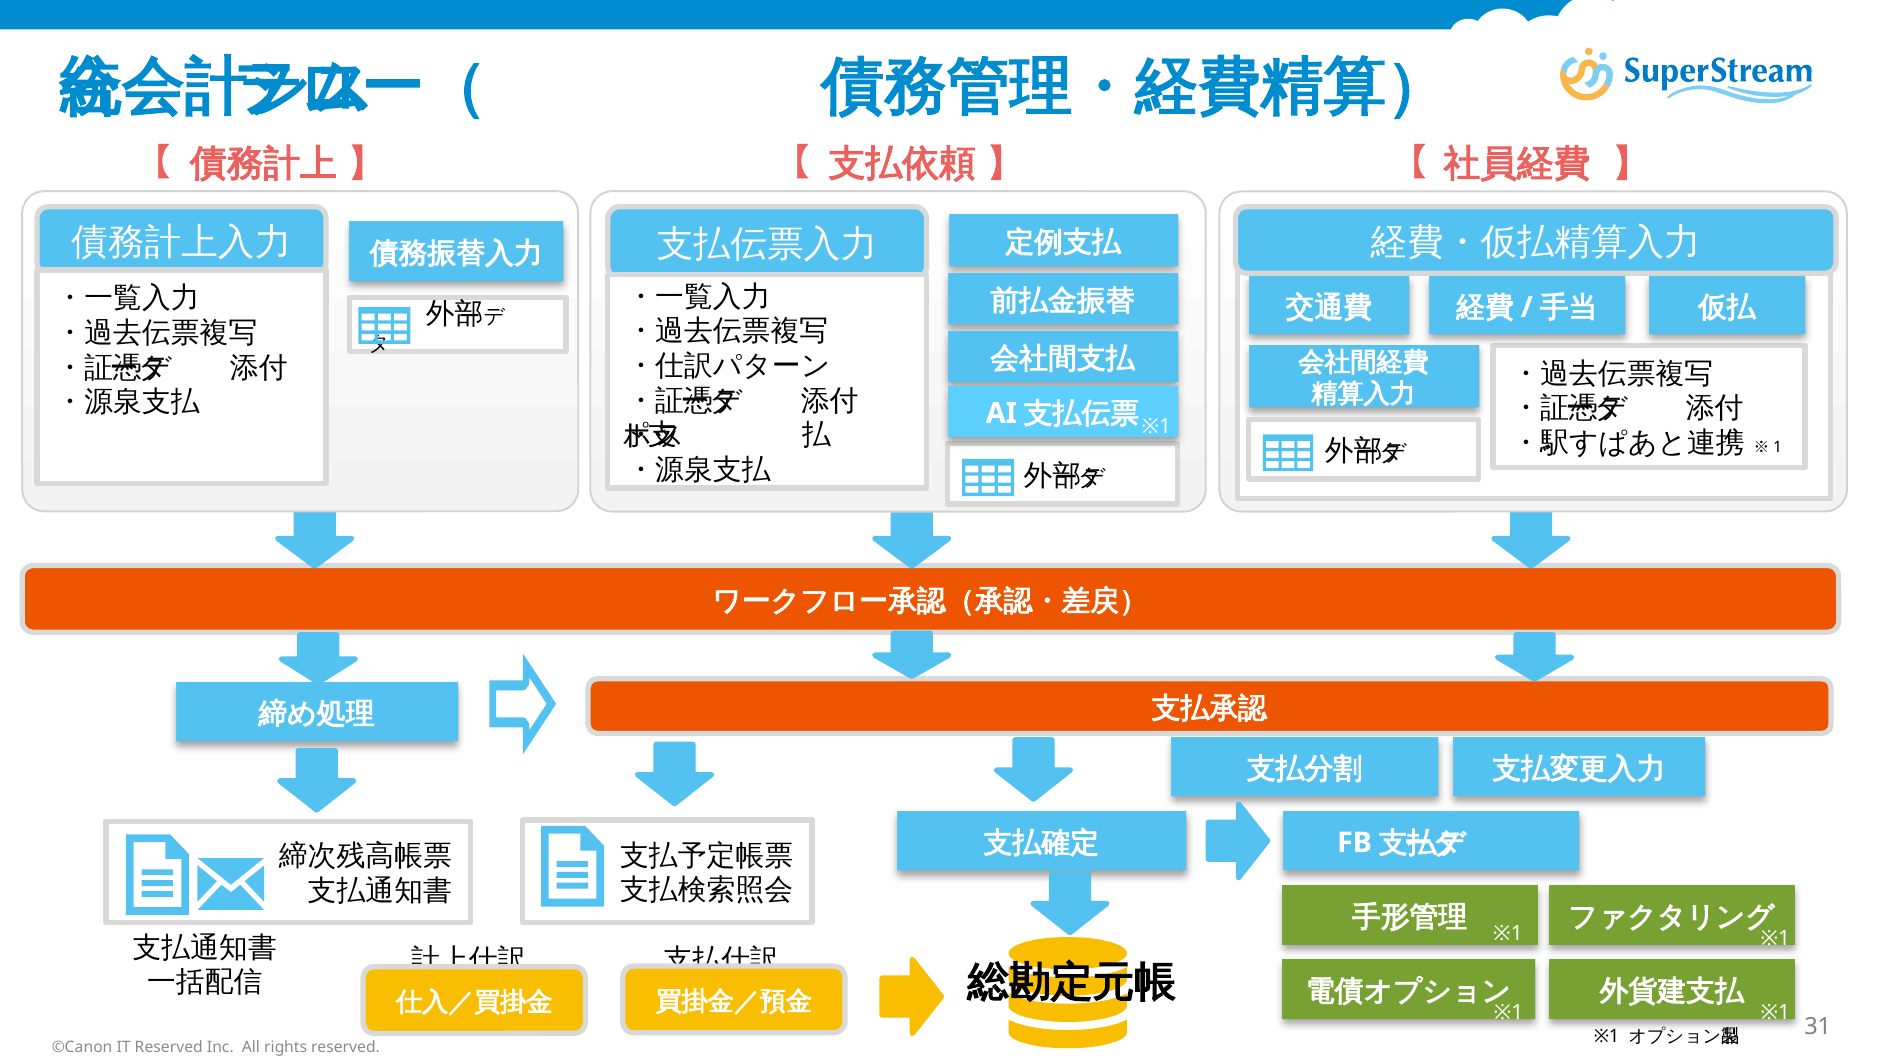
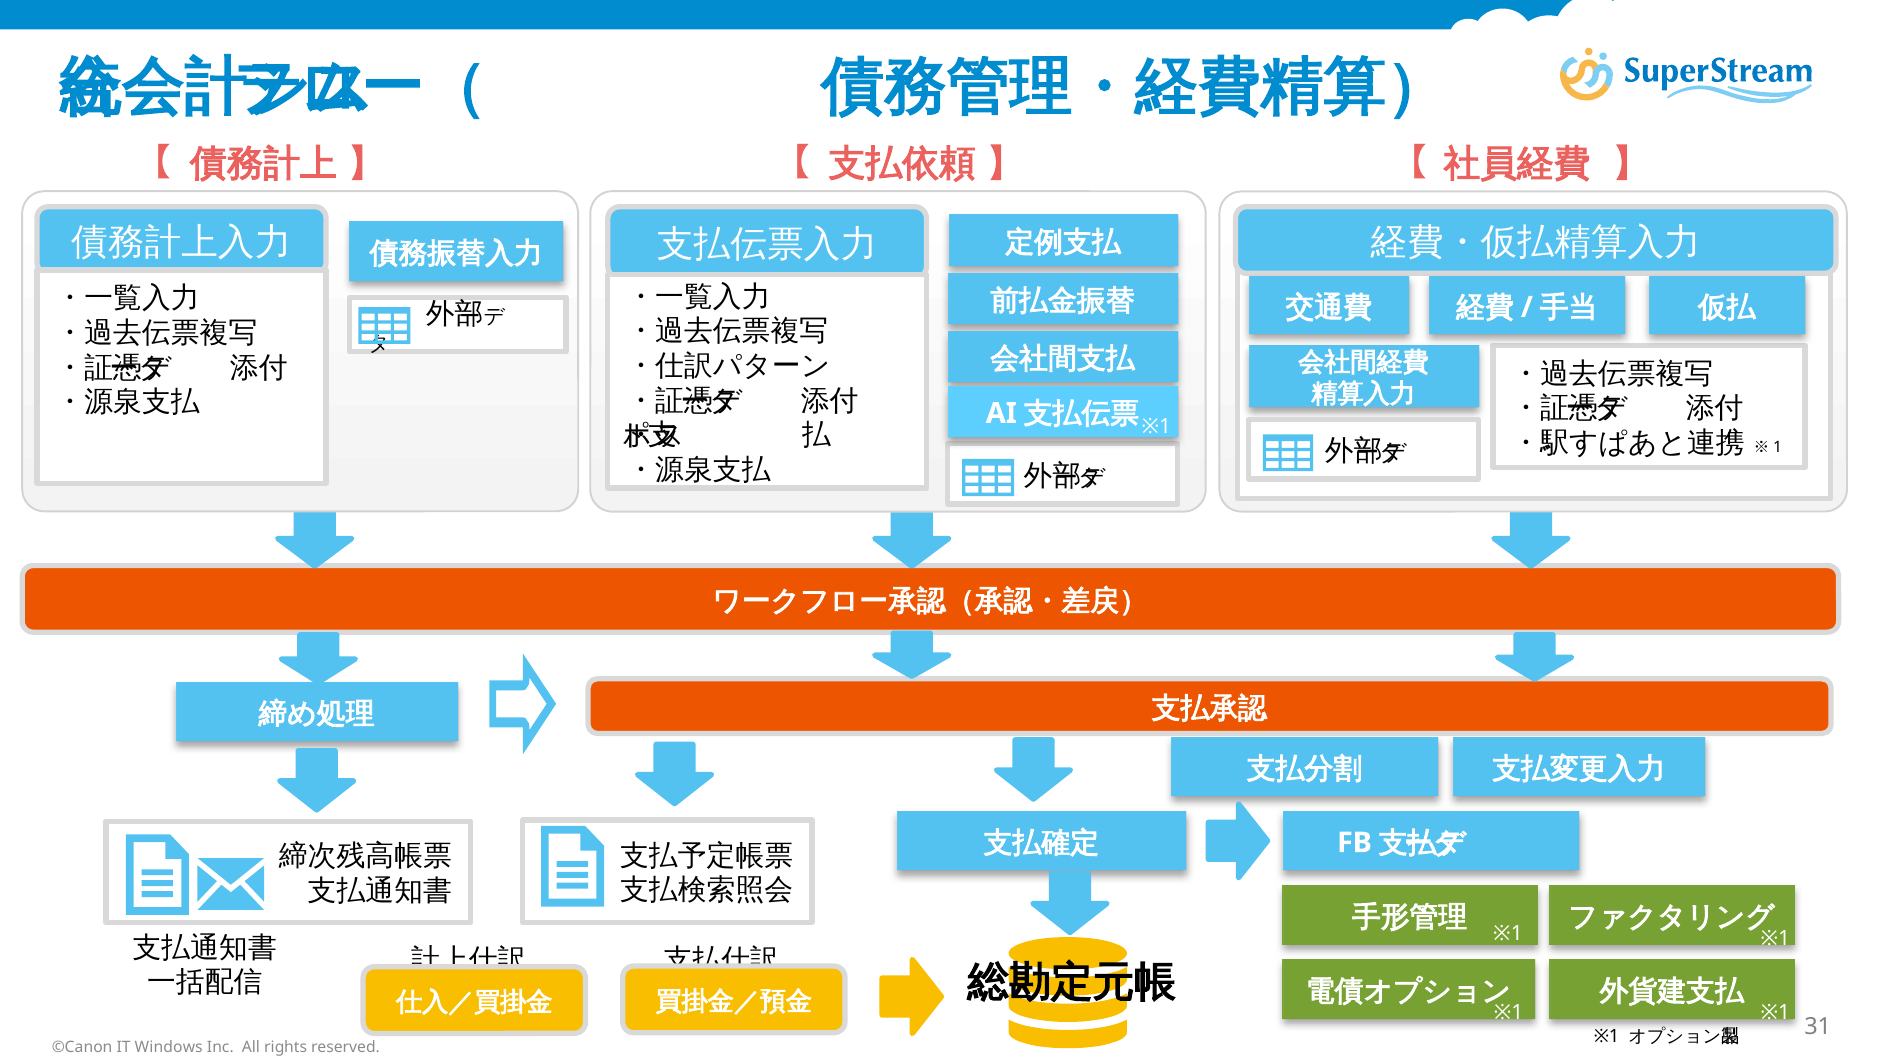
IT Reserved: Reserved -> Windows (169, 1048)
